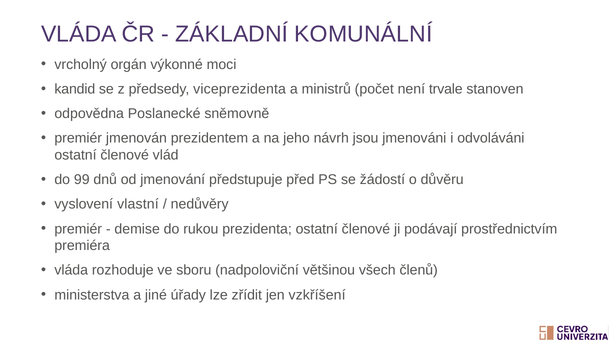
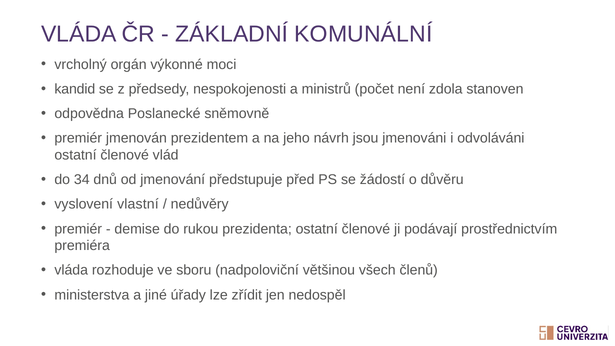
viceprezidenta: viceprezidenta -> nespokojenosti (240, 89)
trvale: trvale -> zdola (446, 89)
99: 99 -> 34 (82, 180)
vzkříšení: vzkříšení -> nedospěl (317, 295)
